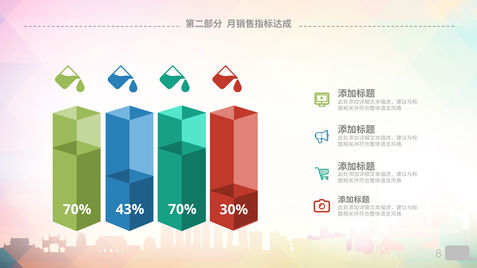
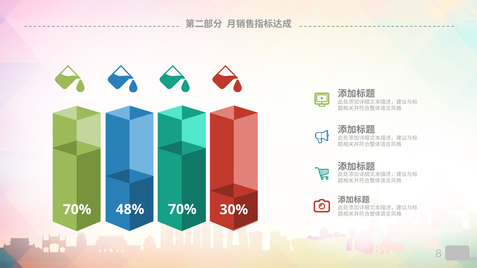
43%: 43% -> 48% (130, 210)
